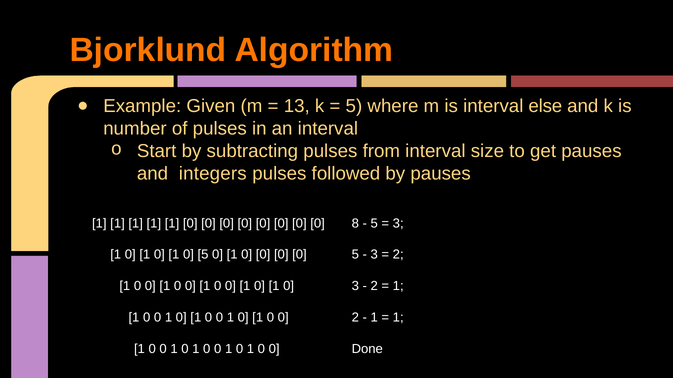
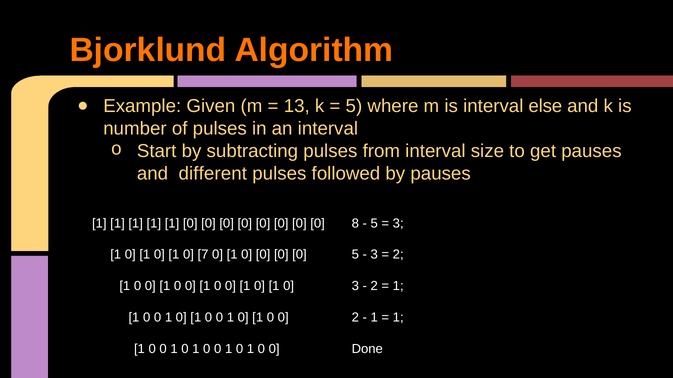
integers: integers -> different (213, 174)
0 5: 5 -> 7 (203, 255)
